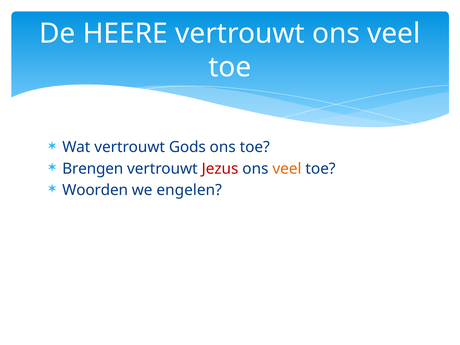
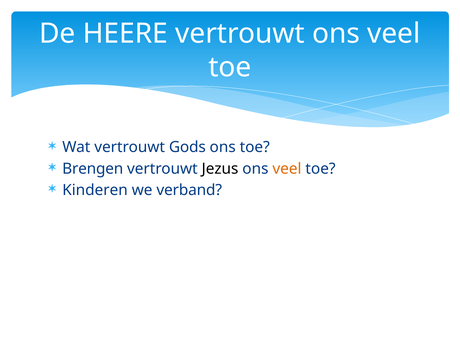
Jezus colour: red -> black (220, 169)
Woorden: Woorden -> Kinderen (95, 190)
engelen: engelen -> verband (189, 190)
